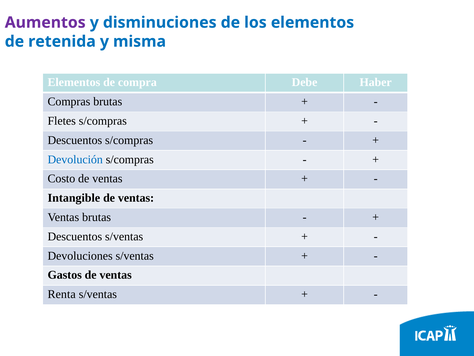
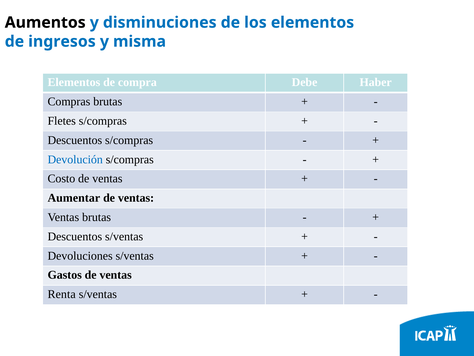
Aumentos colour: purple -> black (45, 22)
retenida: retenida -> ingresos (62, 41)
Intangible: Intangible -> Aumentar (74, 198)
